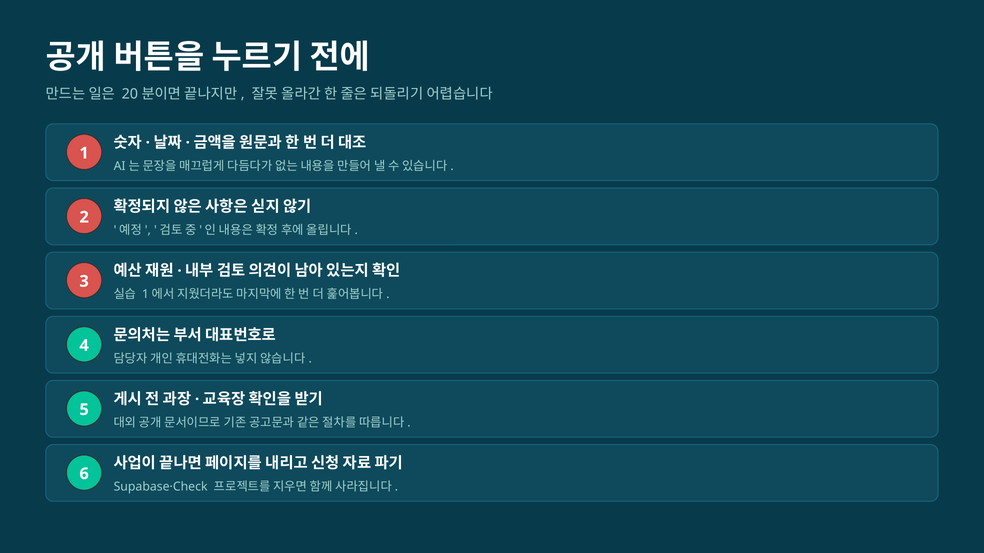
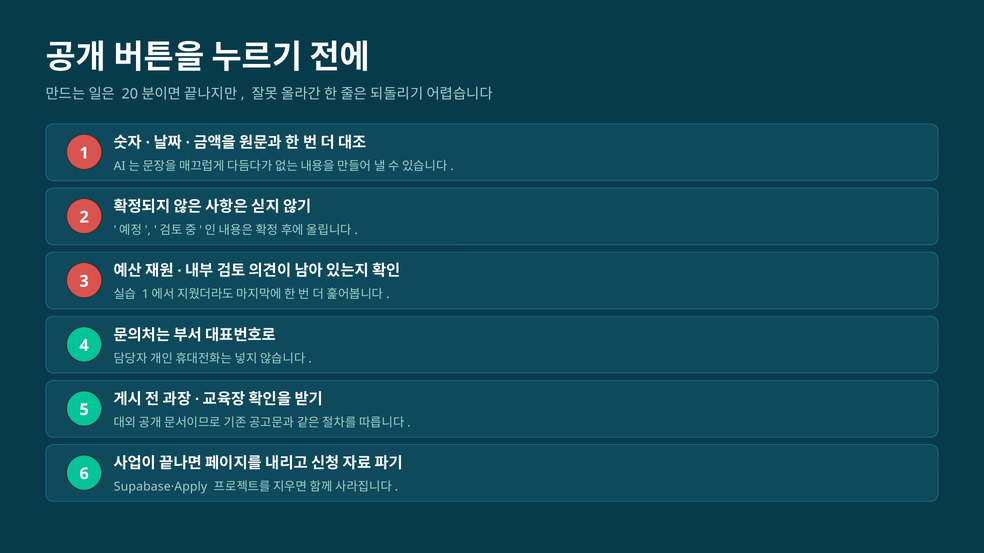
Supabase·Check: Supabase·Check -> Supabase·Apply (161, 487)
